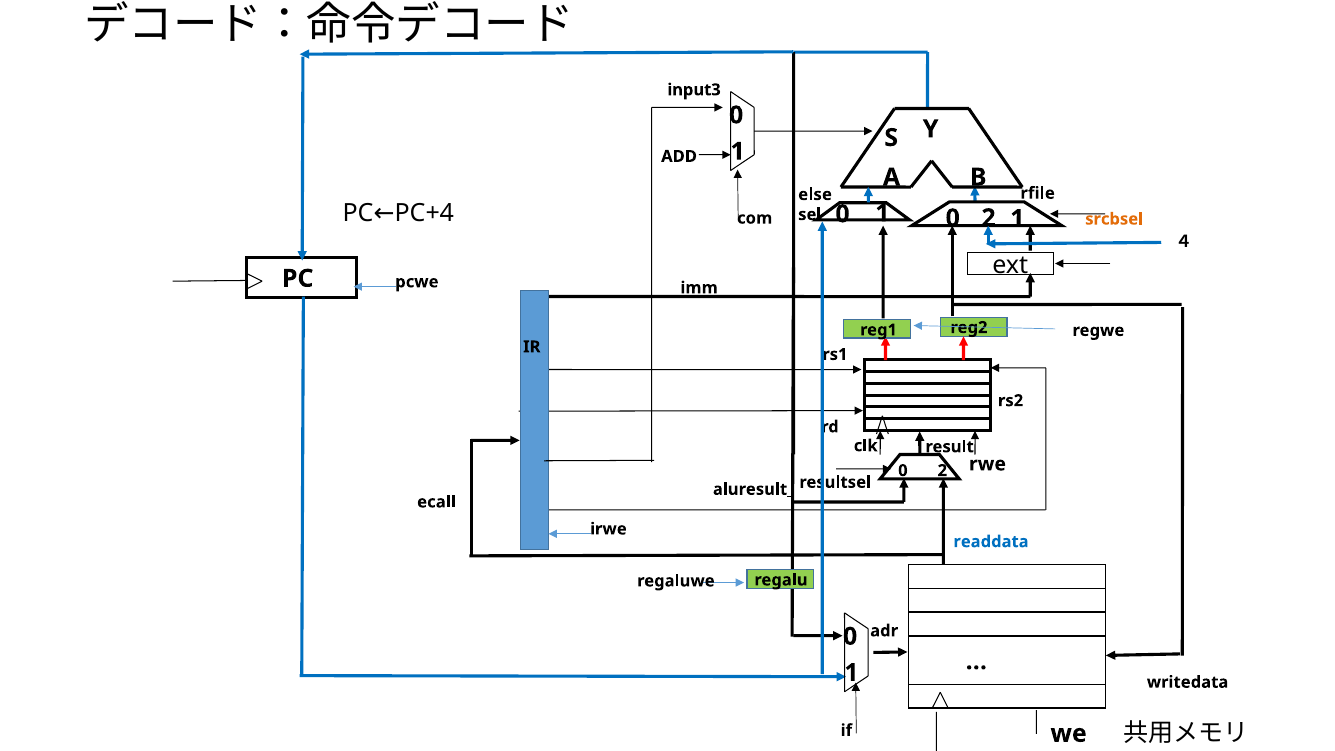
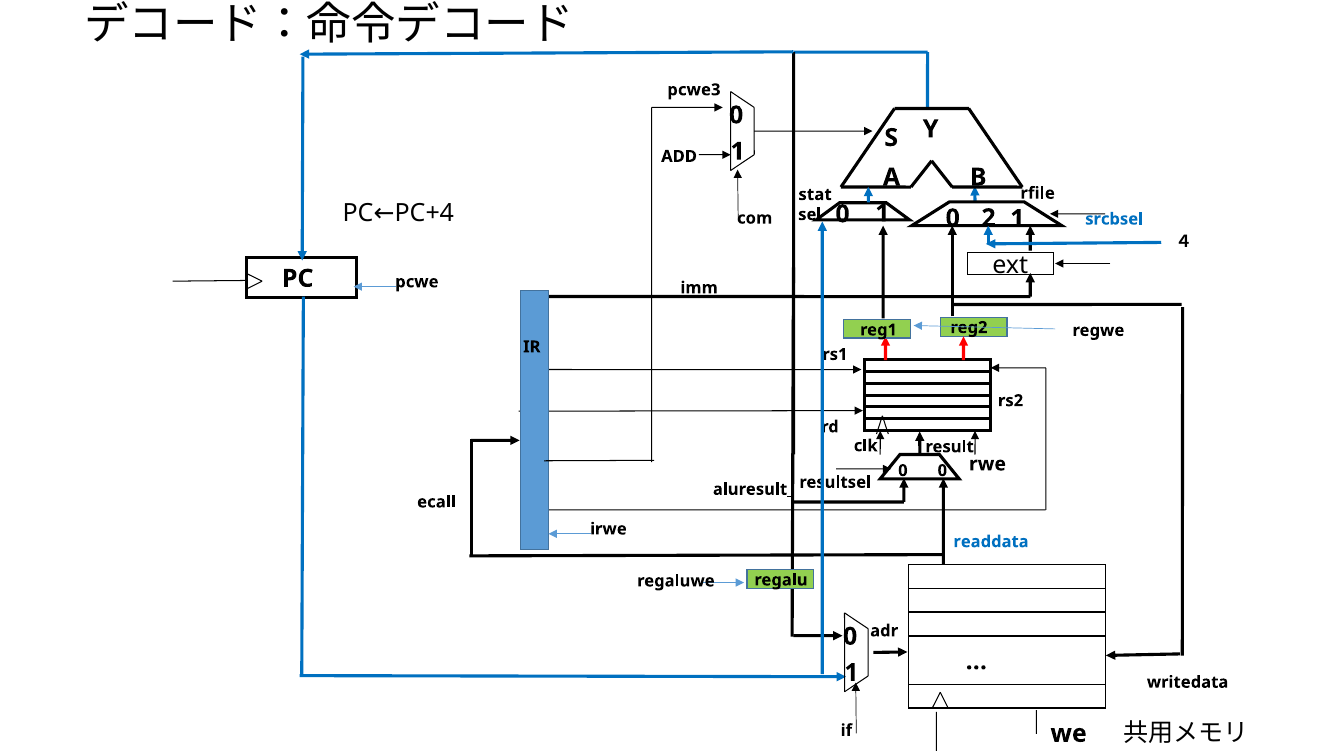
input3: input3 -> pcwe3 (694, 90)
else: else -> stat (815, 195)
srcbsel colour: orange -> blue (1114, 219)
0 2: 2 -> 0 (942, 471)
